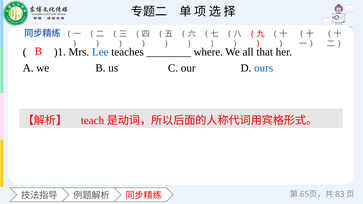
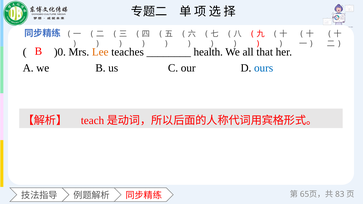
)1: )1 -> )0 (60, 52)
Lee colour: blue -> orange (100, 52)
where: where -> health (208, 52)
